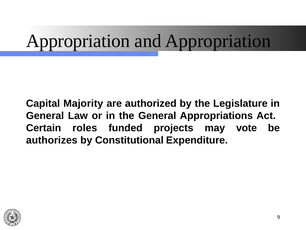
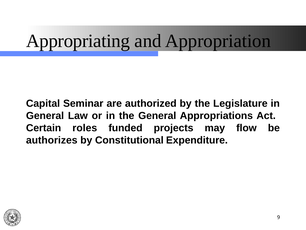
Appropriation: Appropriation -> Appropriating (78, 41)
Majority: Majority -> Seminar (83, 103)
vote: vote -> flow (246, 128)
